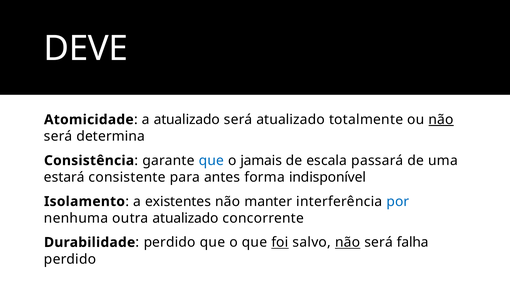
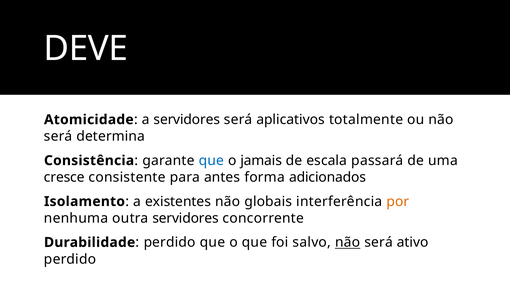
a atualizado: atualizado -> servidores (187, 120)
será atualizado: atualizado -> aplicativos (291, 120)
não underline: present -> none (441, 120)
estará: estará -> cresce (64, 177)
indisponível: indisponível -> adicionados (328, 177)
manter: manter -> globais (268, 201)
por colour: blue -> orange (398, 201)
outra atualizado: atualizado -> servidores (186, 218)
foi underline: present -> none (280, 242)
falha: falha -> ativo (413, 242)
